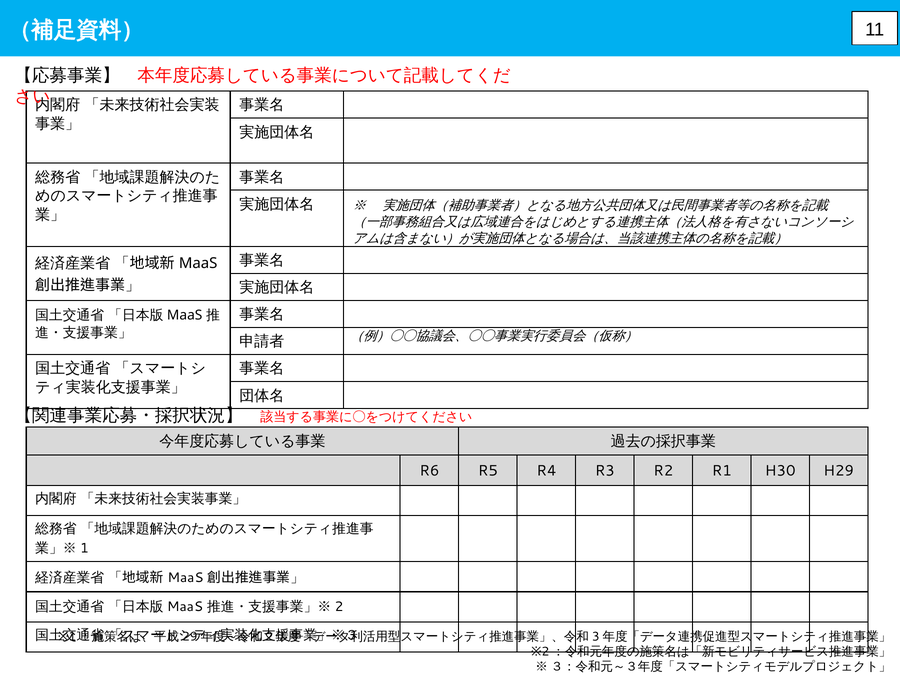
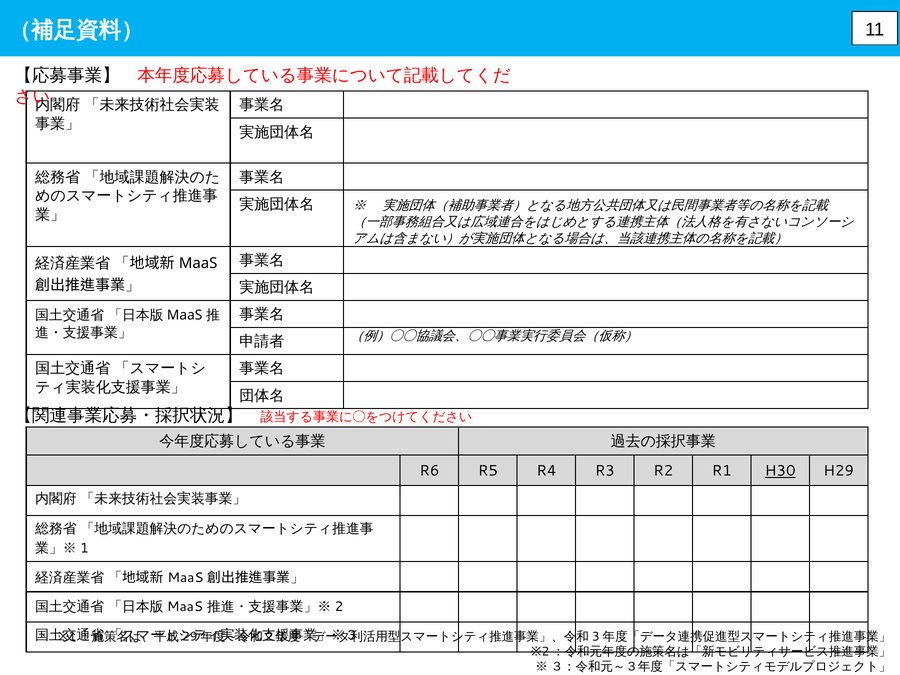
H30 underline: none -> present (780, 471)
